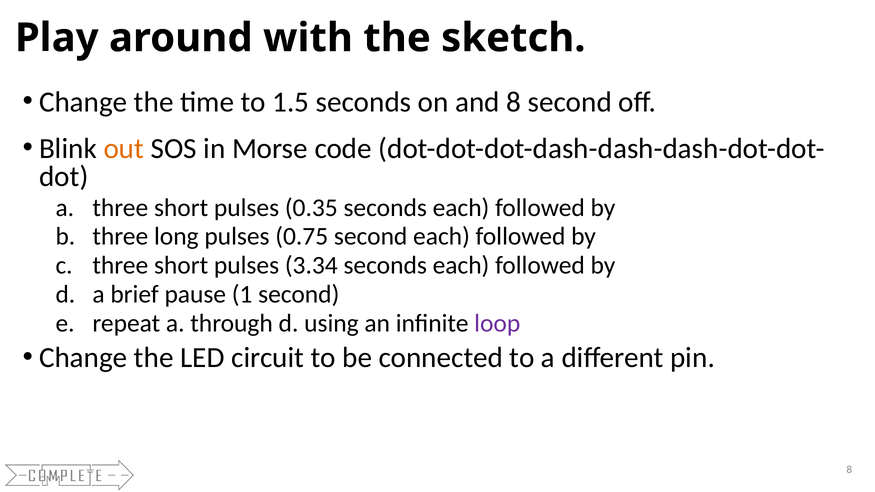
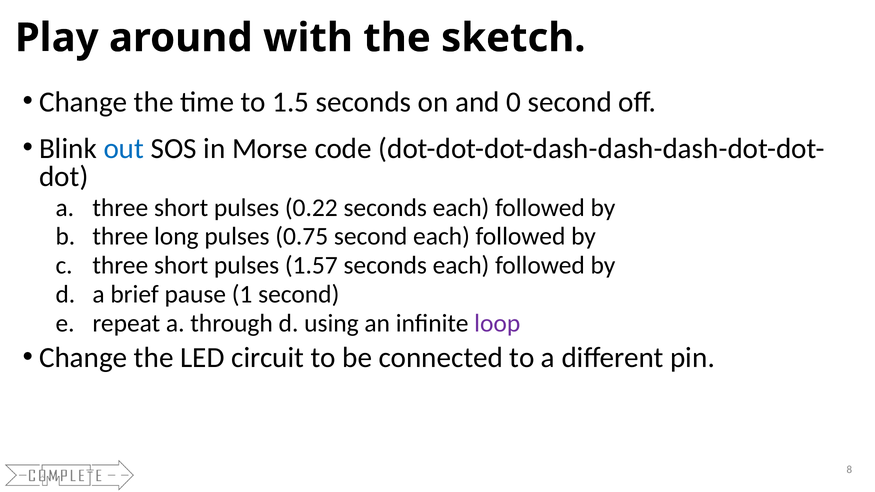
and 8: 8 -> 0 (514, 102)
out colour: orange -> blue (124, 148)
0.35: 0.35 -> 0.22 (311, 208)
3.34: 3.34 -> 1.57 (311, 266)
